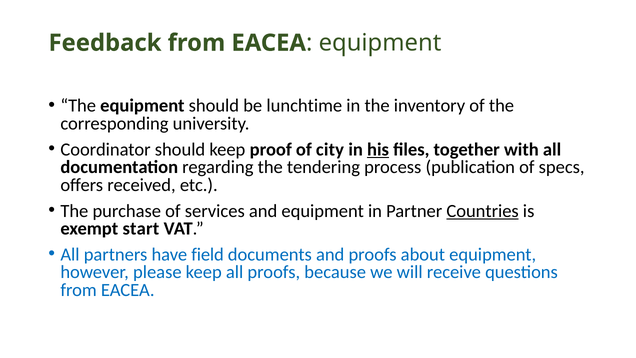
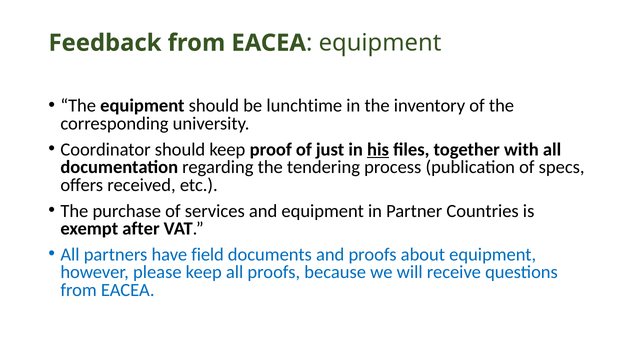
city: city -> just (330, 149)
Countries underline: present -> none (483, 211)
start: start -> after (141, 229)
